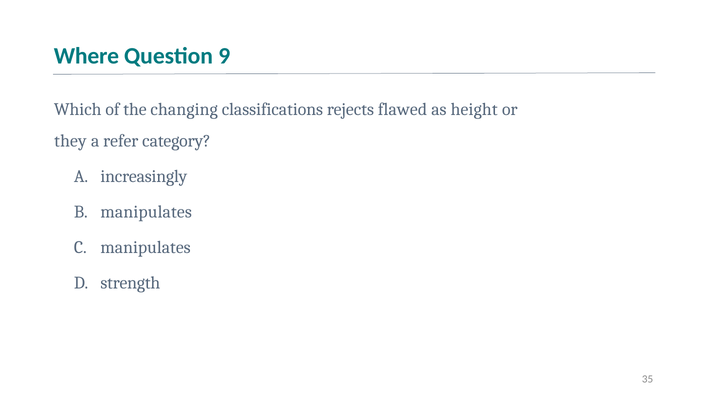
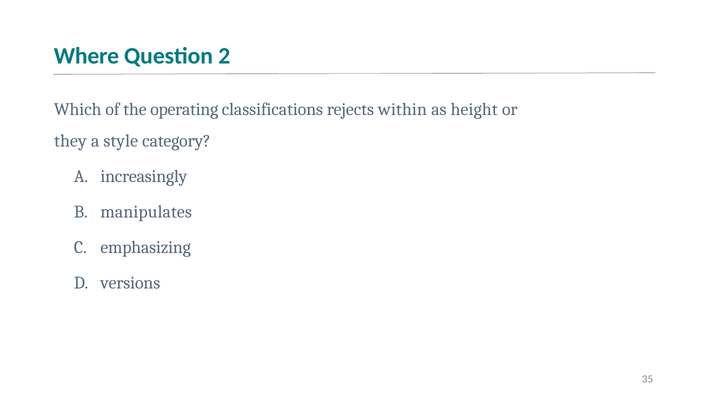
9: 9 -> 2 (224, 56)
changing: changing -> operating (184, 110)
flawed: flawed -> within (403, 110)
refer: refer -> style (121, 141)
manipulates: manipulates -> emphasizing (146, 248)
strength: strength -> versions (130, 283)
